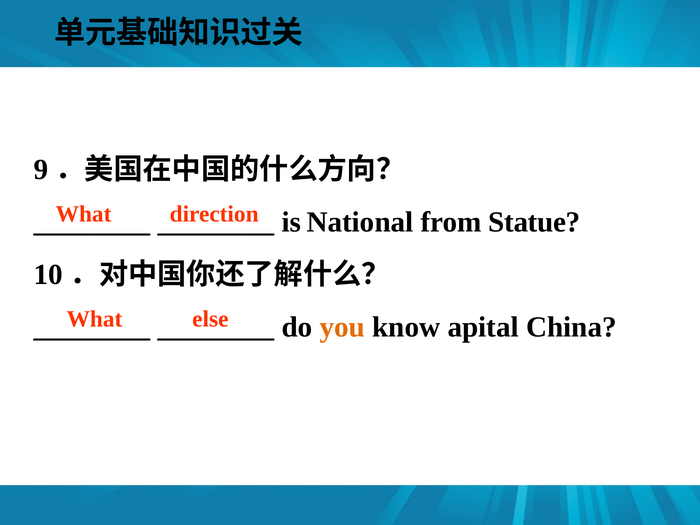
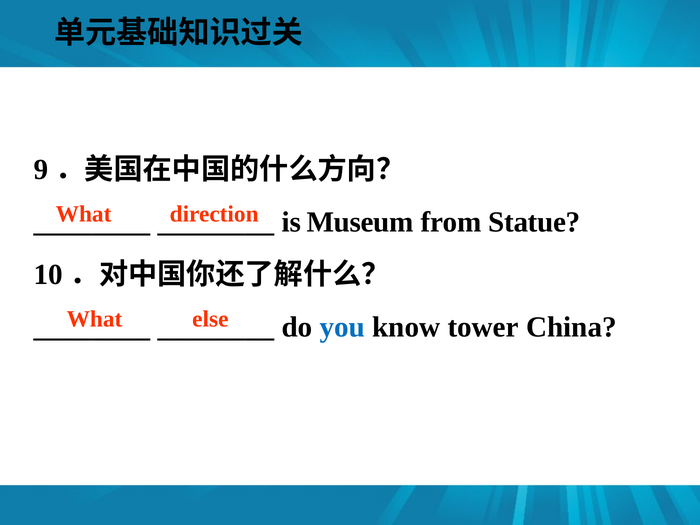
National: National -> Museum (360, 222)
you colour: orange -> blue (342, 327)
apital: apital -> tower (483, 327)
